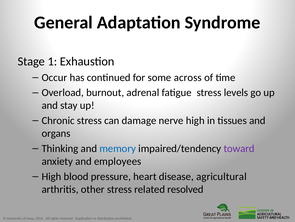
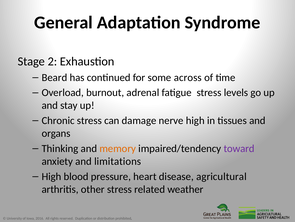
1: 1 -> 2 (52, 61)
Occur: Occur -> Beard (54, 77)
memory colour: blue -> orange (118, 148)
employees: employees -> limitations (118, 161)
resolved: resolved -> weather (185, 189)
